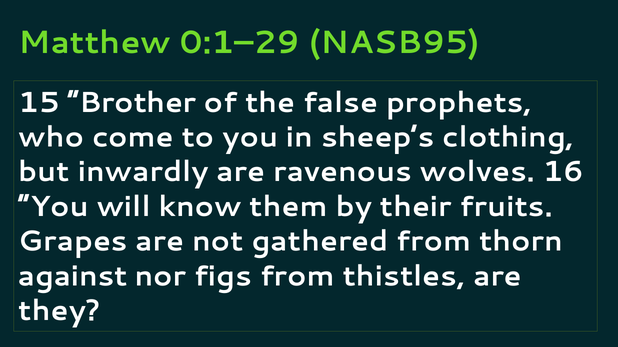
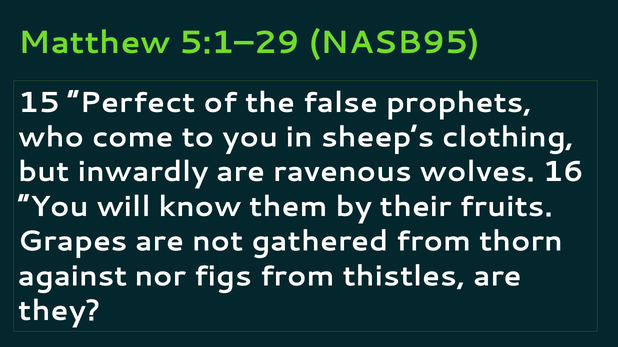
0:1–29: 0:1–29 -> 5:1–29 (240, 43)
Brother: Brother -> Perfect (132, 103)
